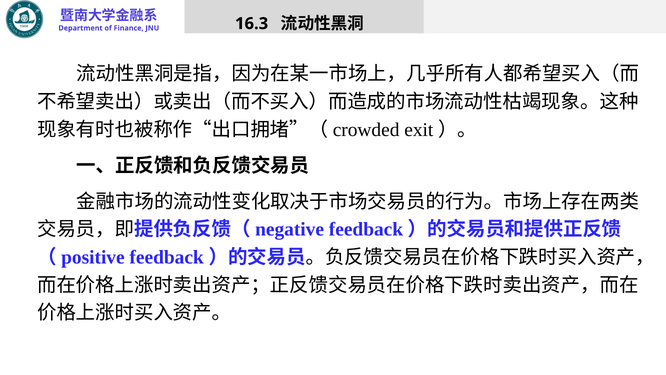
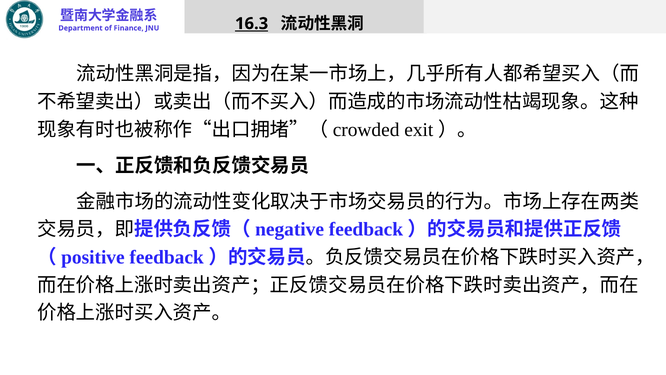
16.3 underline: none -> present (252, 24)
